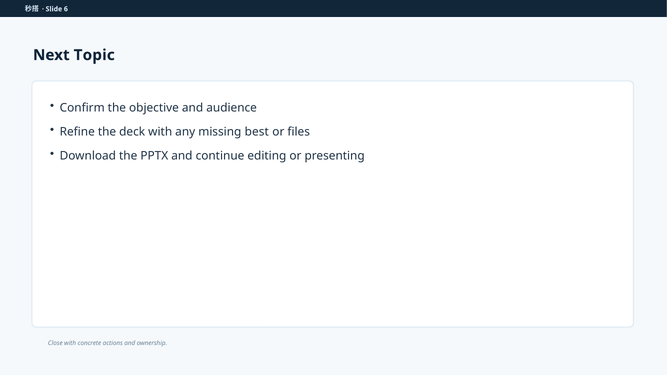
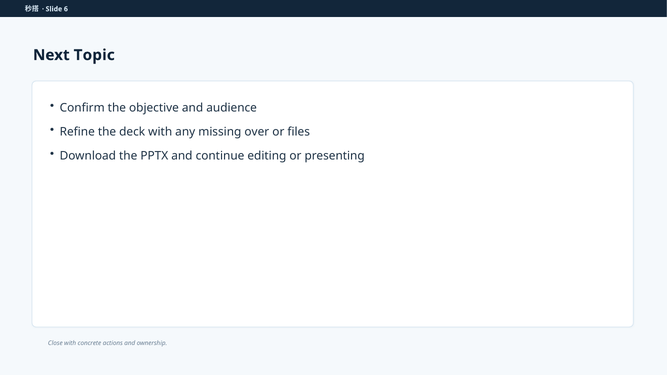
best: best -> over (257, 132)
